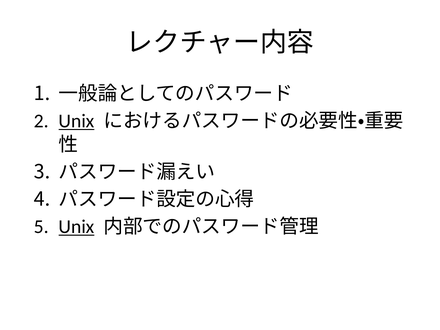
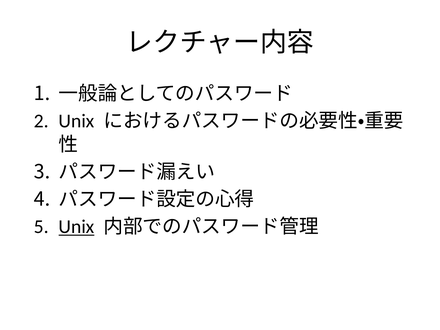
Unix underline: present -> none (76, 121)
